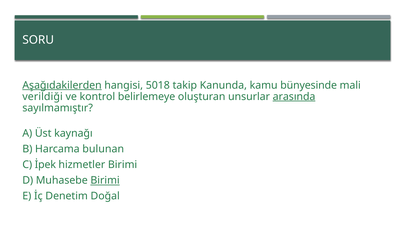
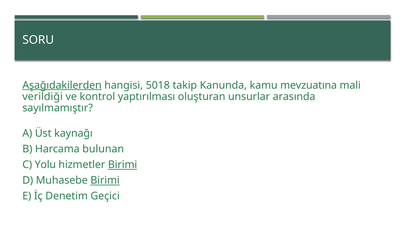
bünyesinde: bünyesinde -> mevzuatına (309, 85)
belirlemeye: belirlemeye -> yaptırılması (147, 97)
arasında underline: present -> none (294, 97)
İpek: İpek -> Yolu (45, 165)
Birimi underline: none -> present (123, 165)
Doğal: Doğal -> Geçici (105, 196)
